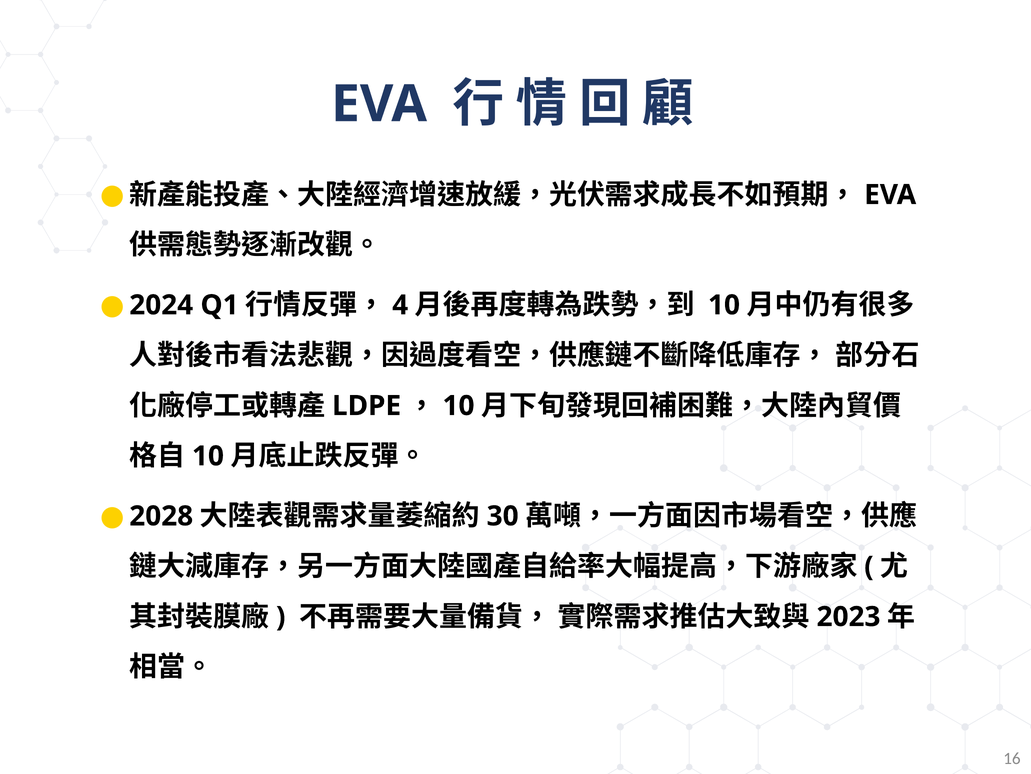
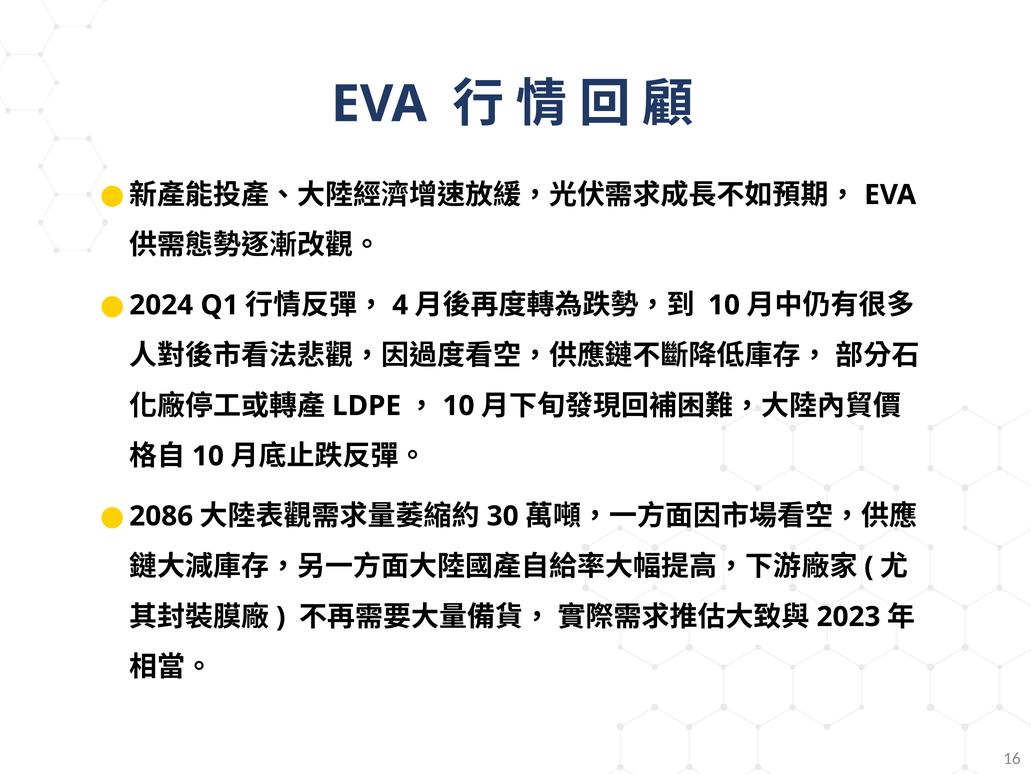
2028: 2028 -> 2086 (161, 516)
